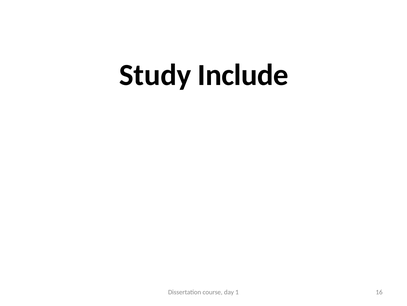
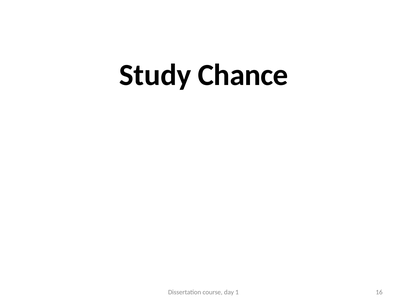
Include: Include -> Chance (243, 75)
